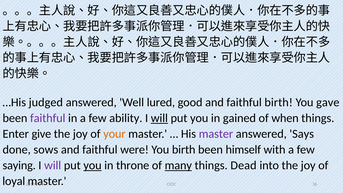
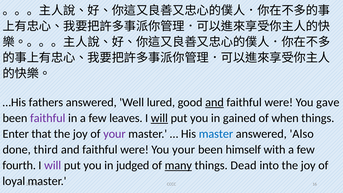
judged: judged -> fathers (46, 102)
and underline: none -> present (214, 102)
birth: birth -> were (279, 102)
ability: ability -> leaves (126, 118)
give: give -> that (41, 134)
your colour: orange -> purple (114, 134)
master colour: purple -> blue (216, 134)
Says: Says -> Also (302, 134)
sows: sows -> third (46, 150)
You birth: birth -> your (184, 150)
saying: saying -> fourth (19, 165)
you underline: present -> none (92, 165)
throne: throne -> judged (133, 165)
